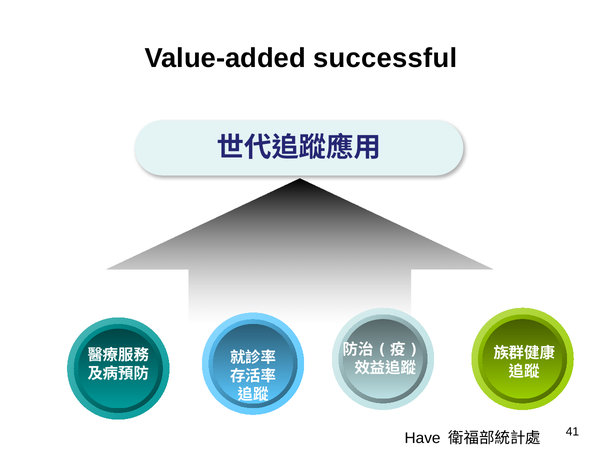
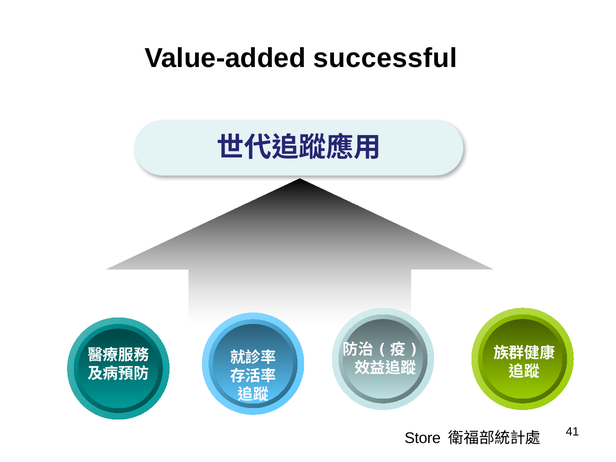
Have: Have -> Store (423, 438)
